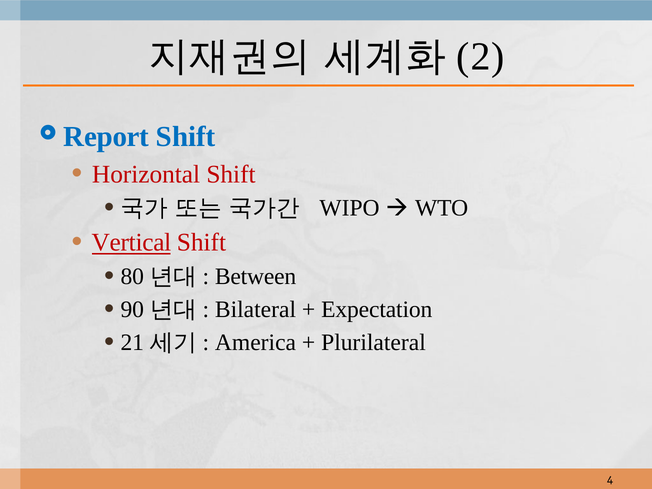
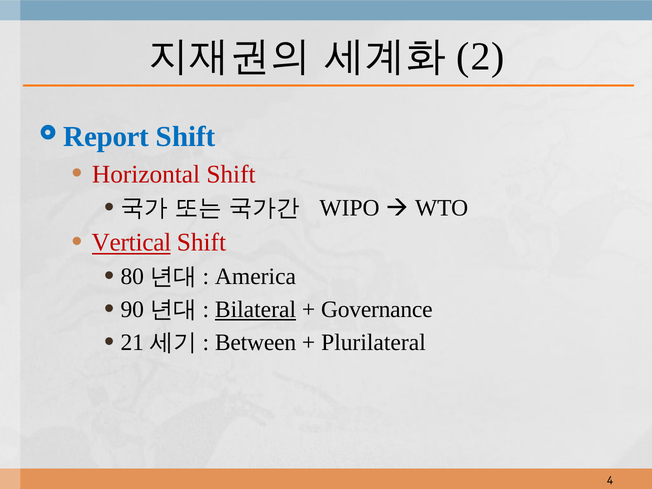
Between: Between -> America (255, 277)
Bilateral underline: none -> present (255, 309)
Expectation: Expectation -> Governance (377, 309)
America: America -> Between (256, 342)
